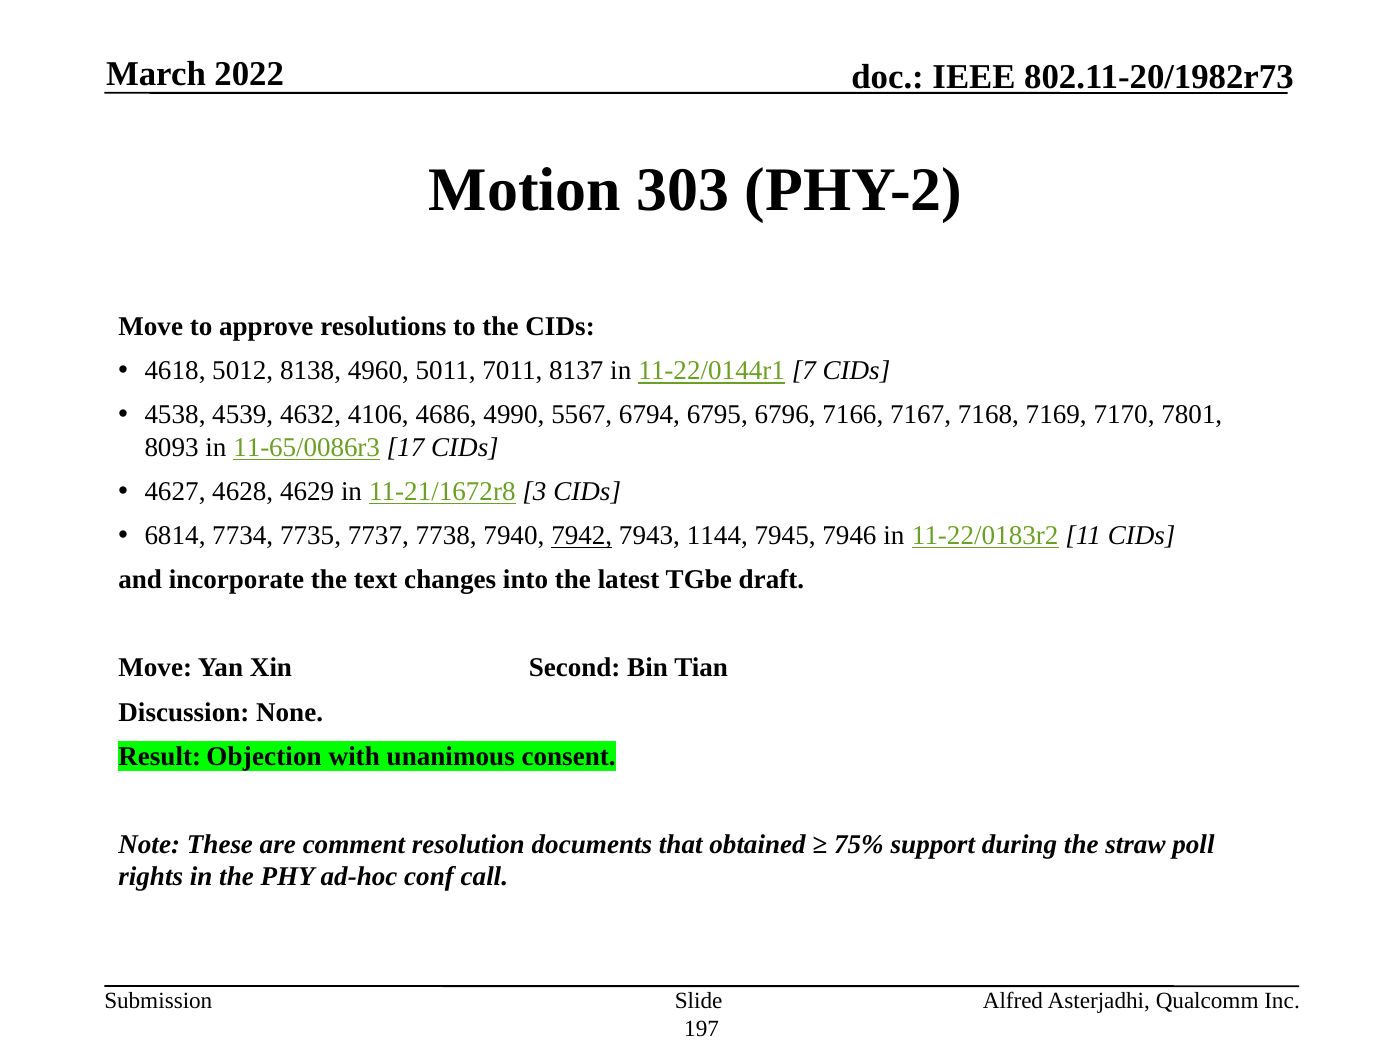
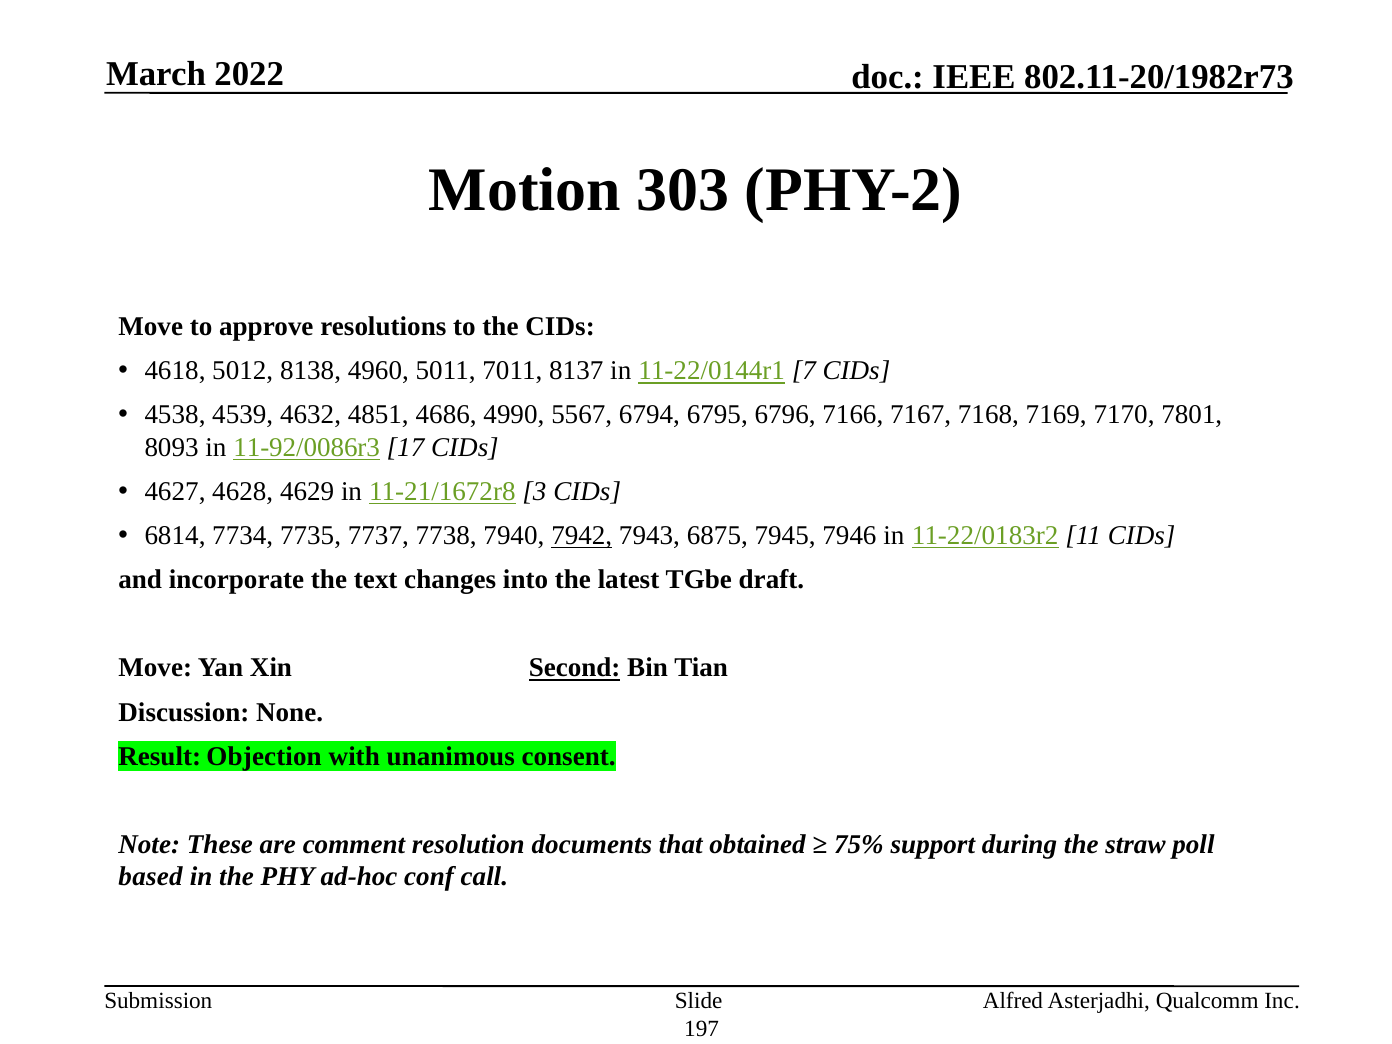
4106: 4106 -> 4851 (378, 415)
11-65/0086r3: 11-65/0086r3 -> 11-92/0086r3 (307, 447)
1144: 1144 -> 6875 (717, 536)
Second underline: none -> present (575, 668)
rights: rights -> based (151, 877)
